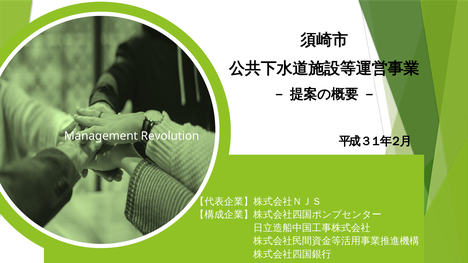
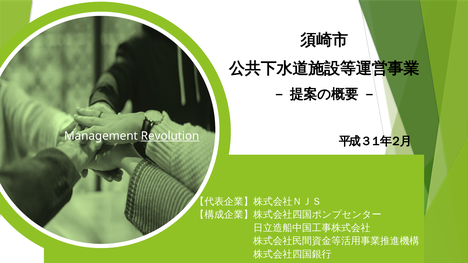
Revolution underline: none -> present (170, 136)
